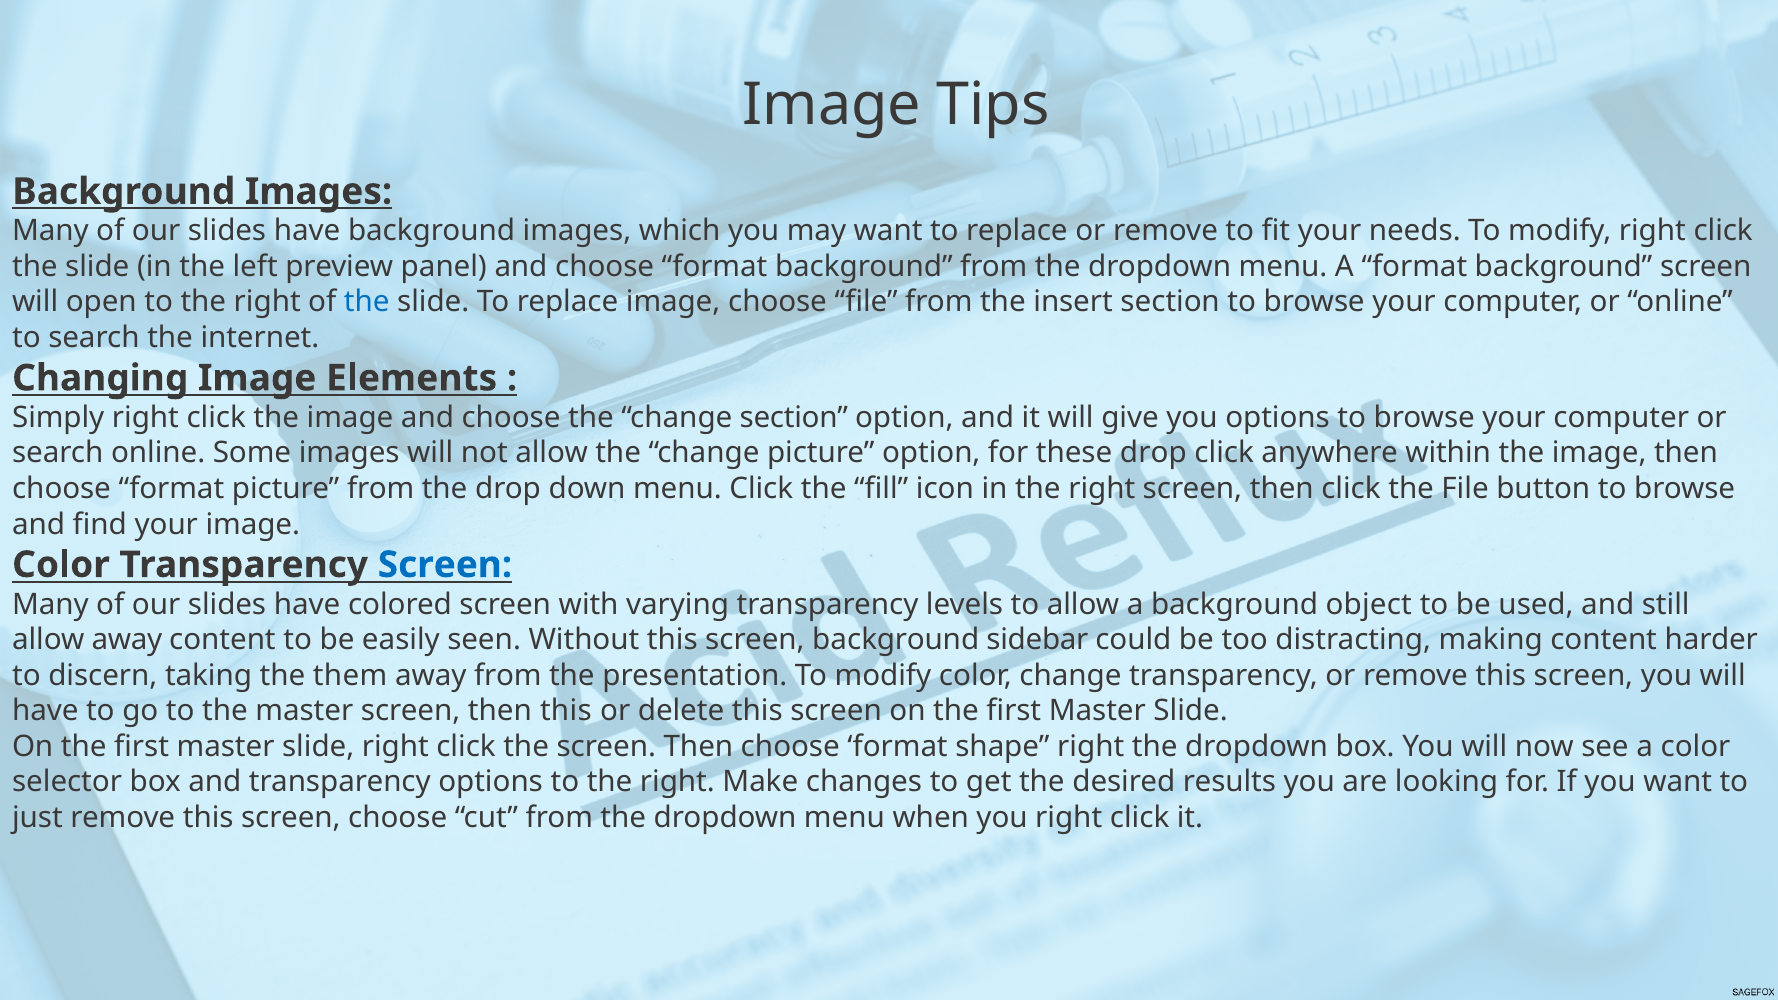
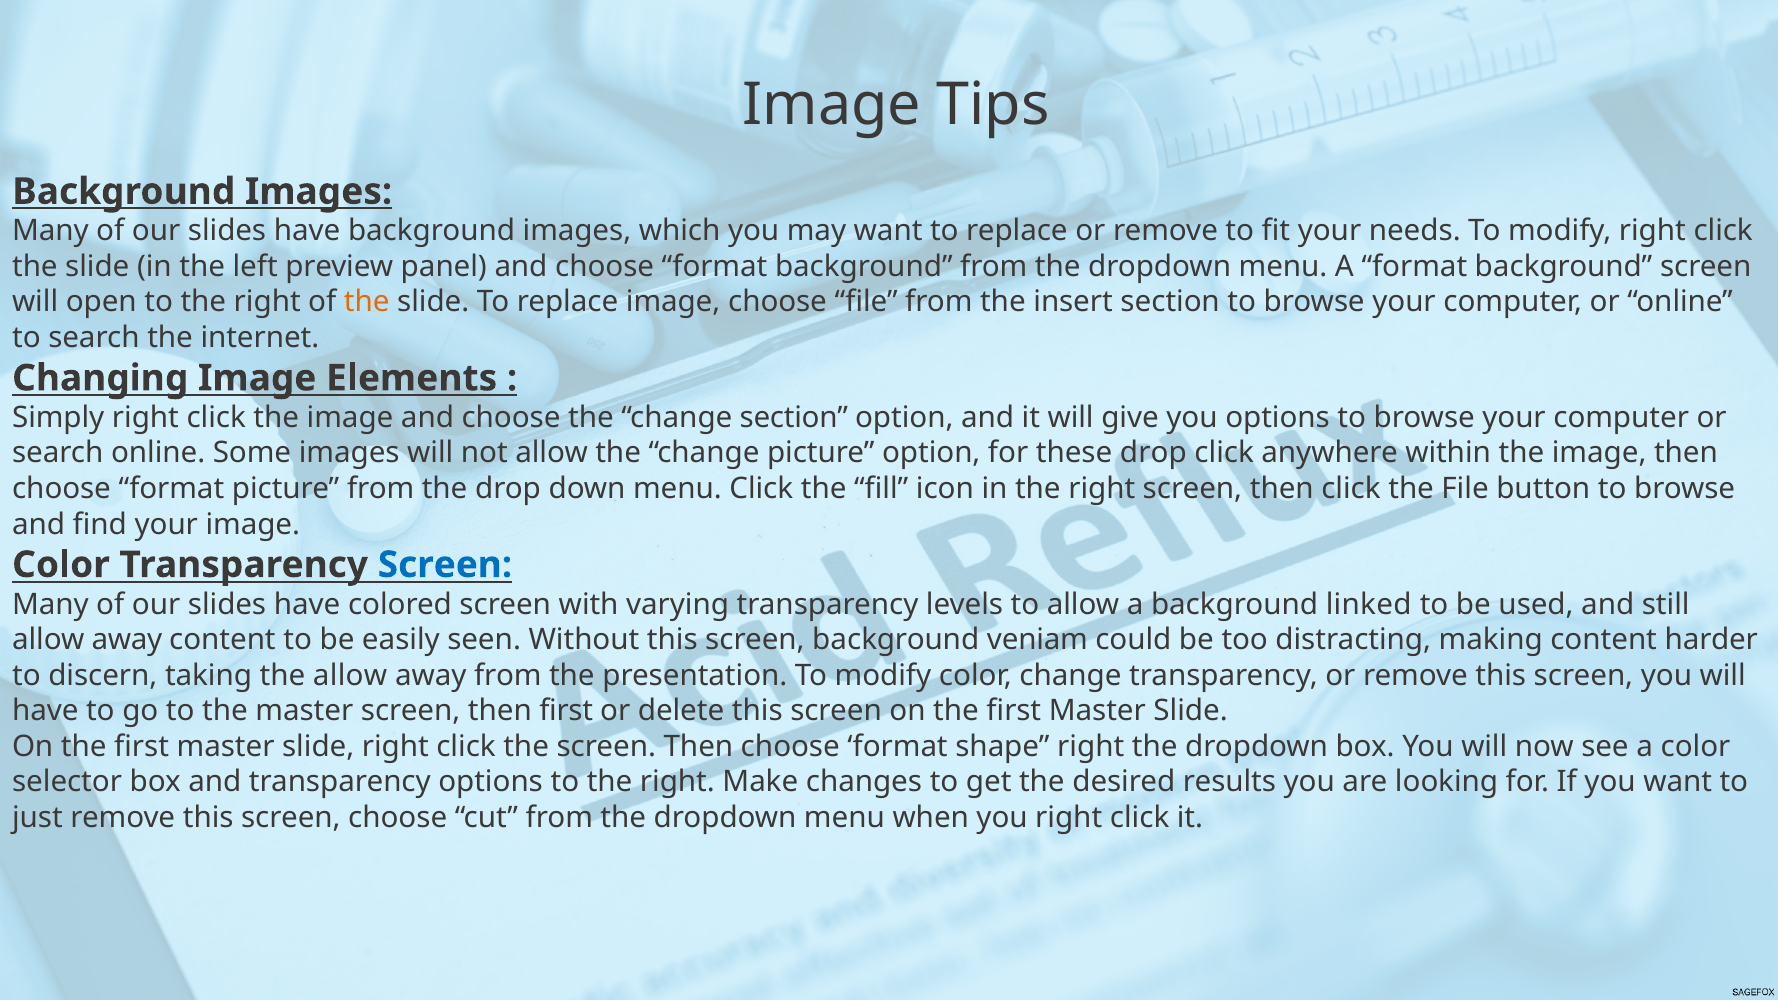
the colour: blue -> orange (367, 302)
object: object -> linked (1369, 604)
sidebar: sidebar -> veniam (1037, 640)
the them: them -> allow (350, 675)
then this: this -> first (566, 711)
